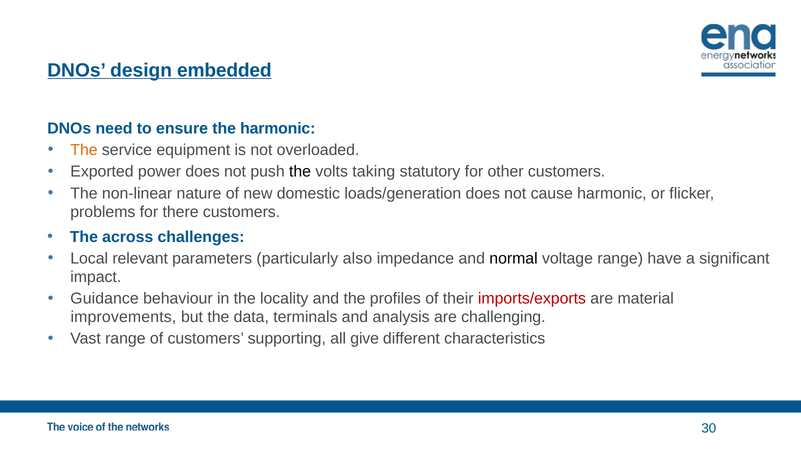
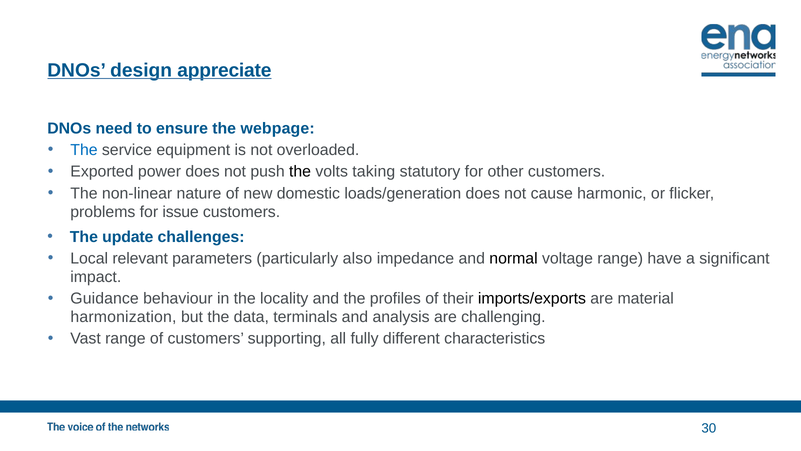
embedded: embedded -> appreciate (224, 70)
the harmonic: harmonic -> webpage (278, 128)
The colour: orange -> blue (84, 150)
there: there -> issue (181, 212)
across: across -> update (128, 237)
imports/exports colour: red -> black (532, 298)
improvements: improvements -> harmonization (123, 317)
give: give -> fully (365, 338)
